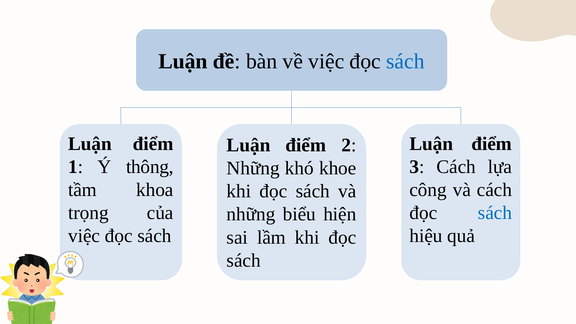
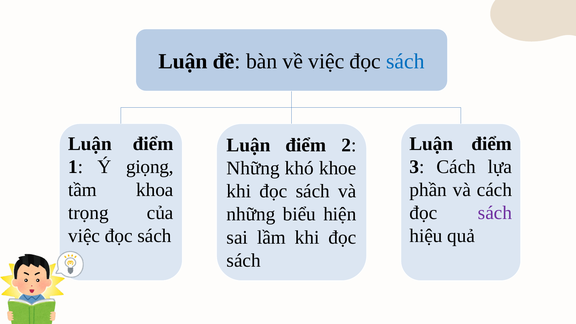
thông: thông -> giọng (150, 167)
công: công -> phần (428, 190)
sách colour: blue -> purple (495, 213)
